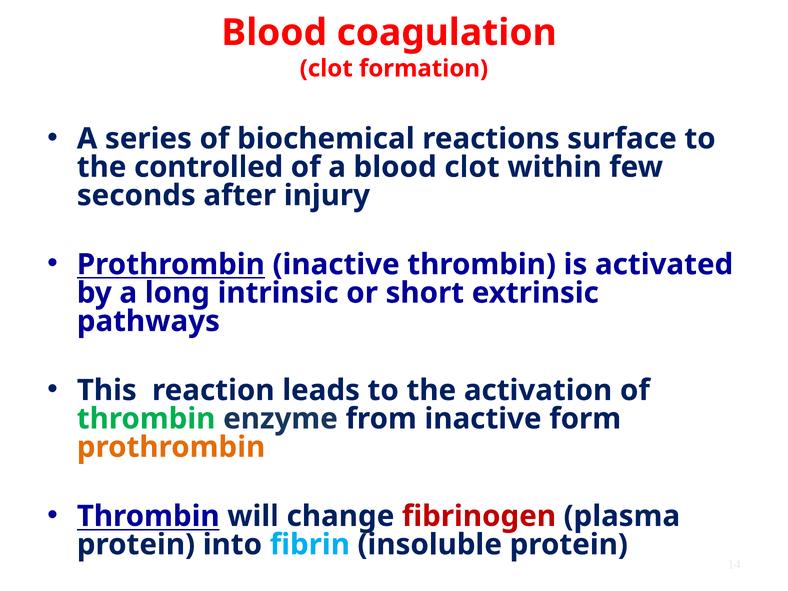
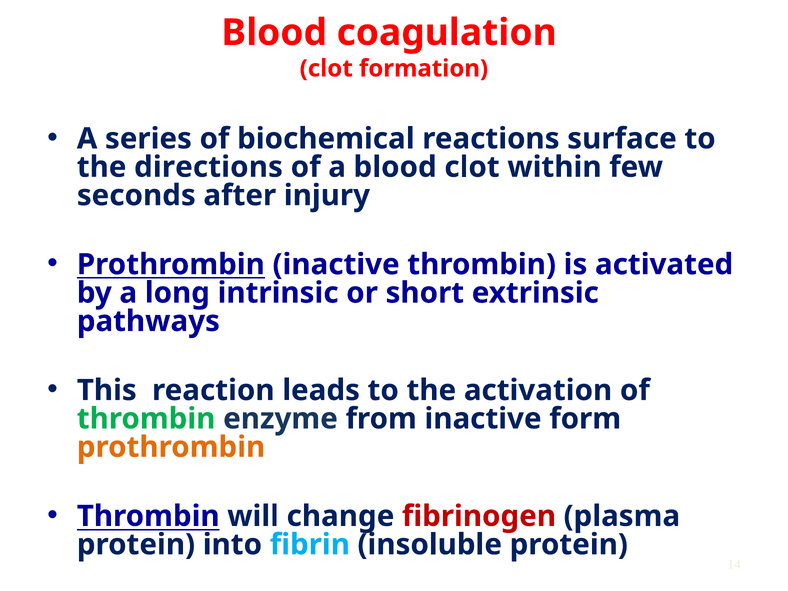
controlled: controlled -> directions (208, 167)
